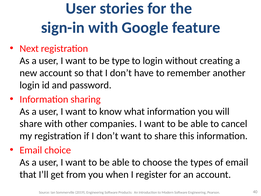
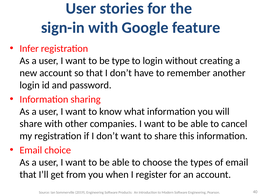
Next: Next -> Infer (29, 48)
